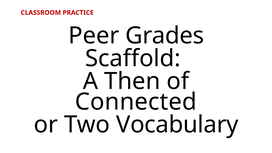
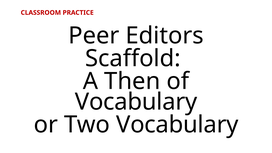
Grades: Grades -> Editors (165, 36)
Connected: Connected -> Vocabulary (136, 102)
